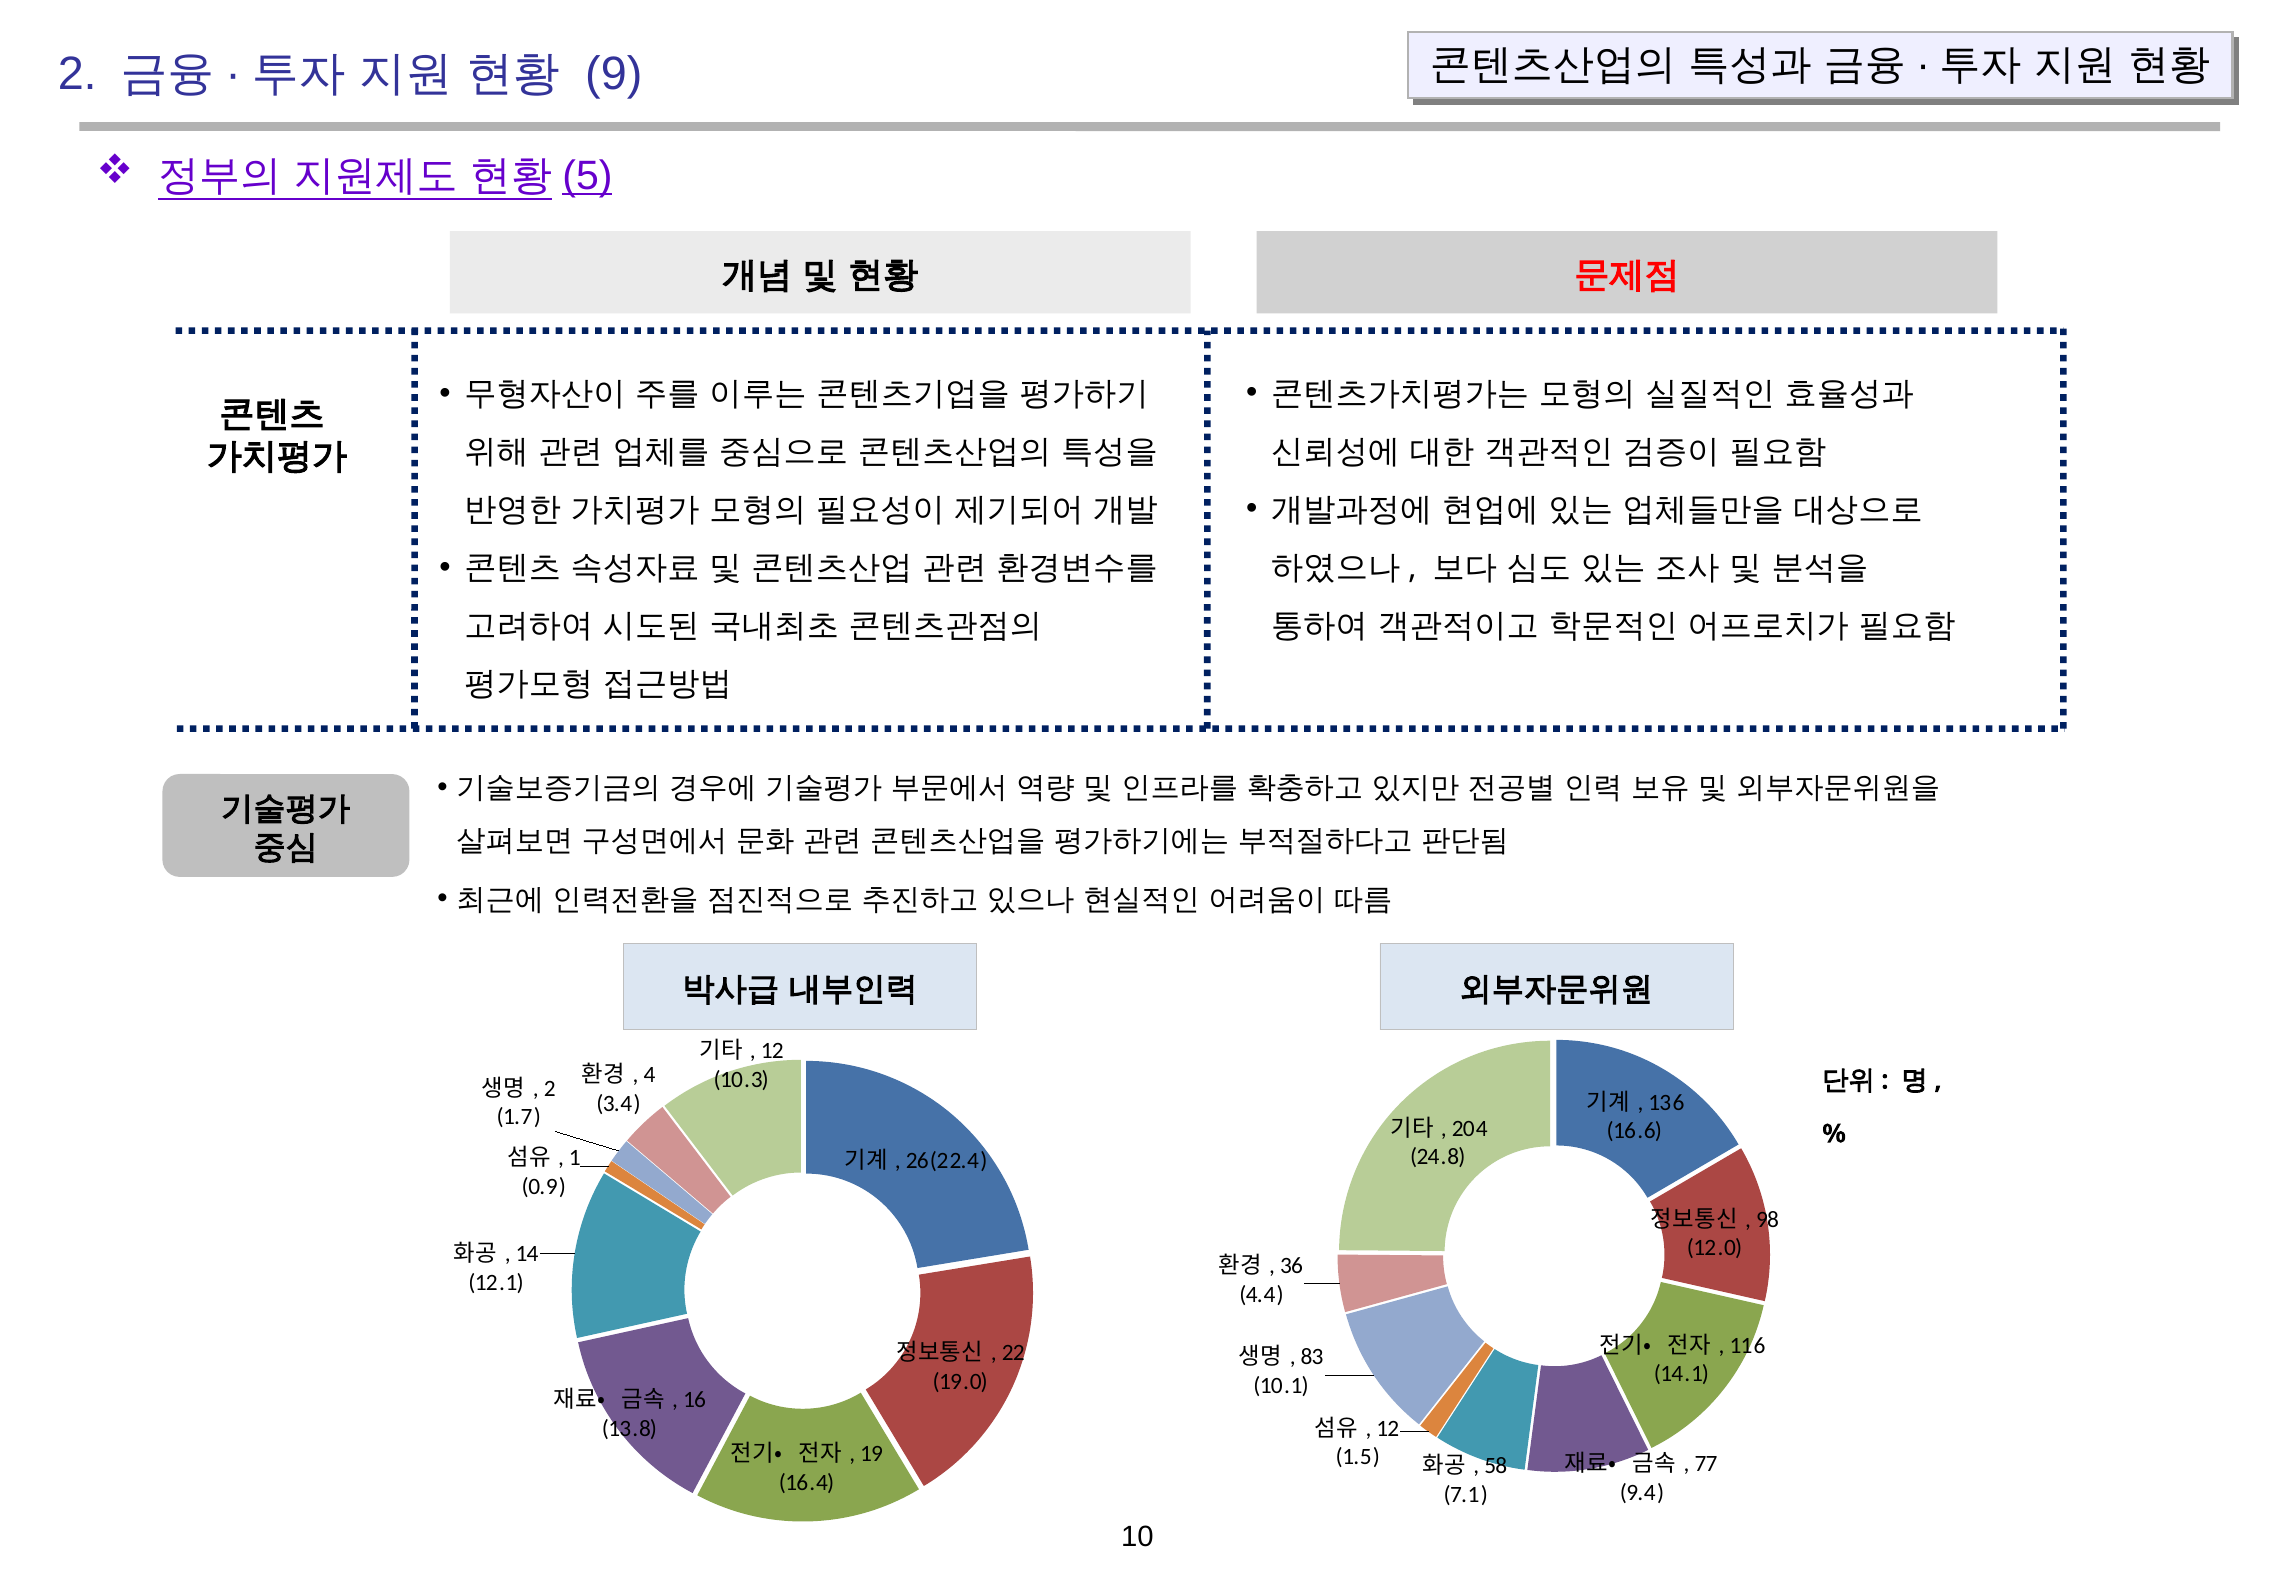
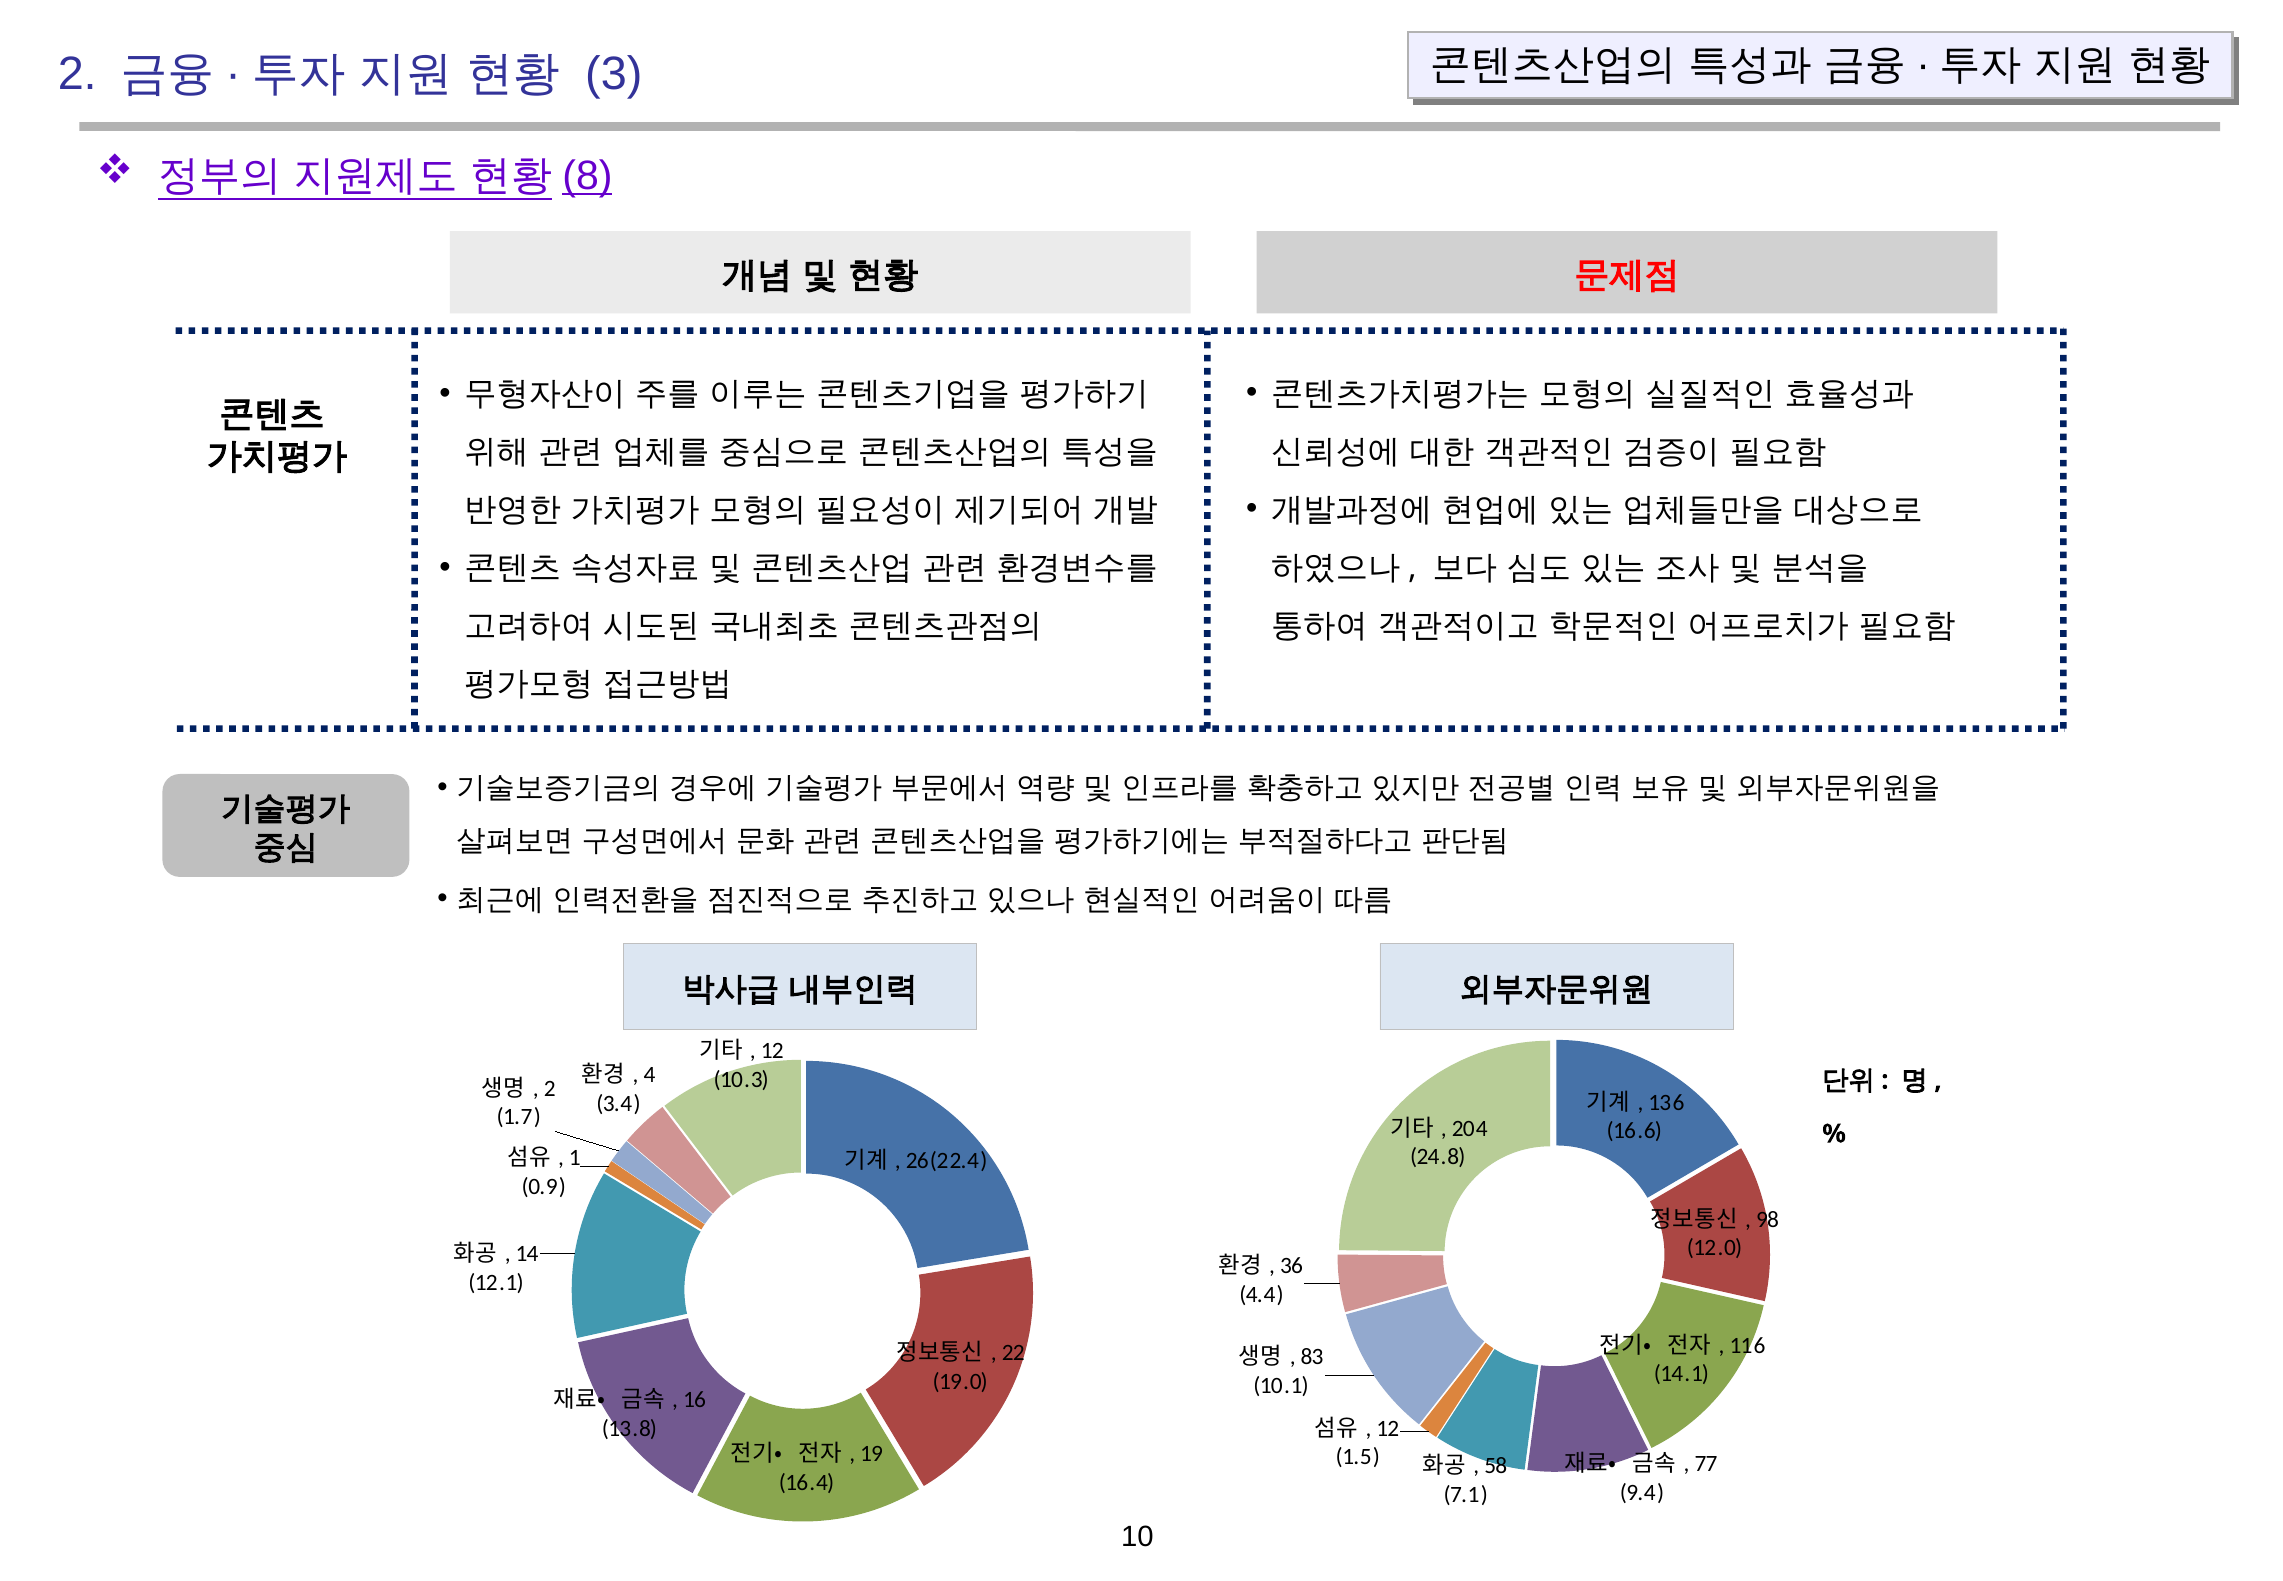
9: 9 -> 3 (614, 74)
5: 5 -> 8 (587, 176)
